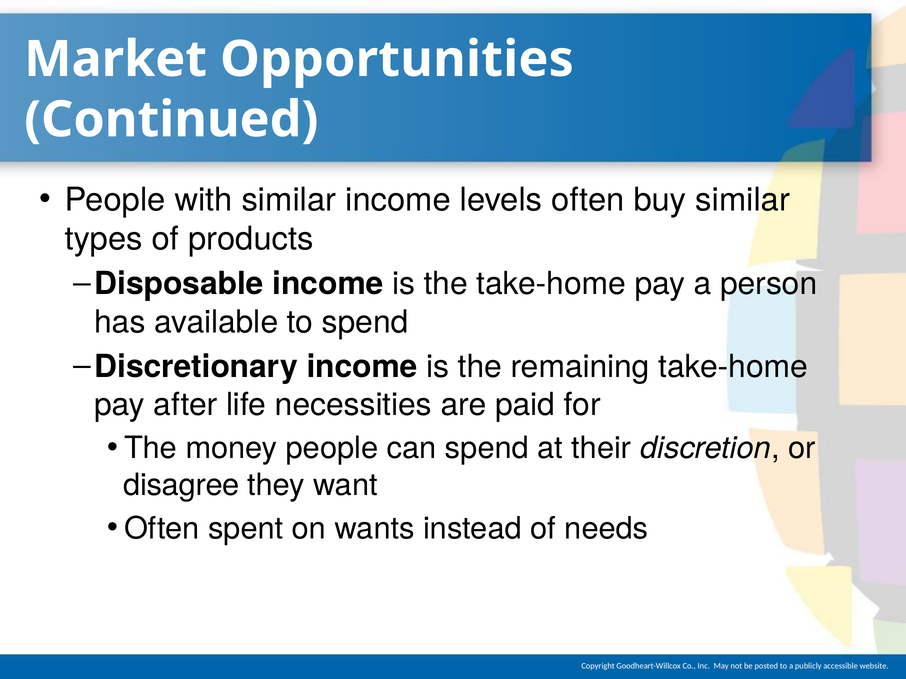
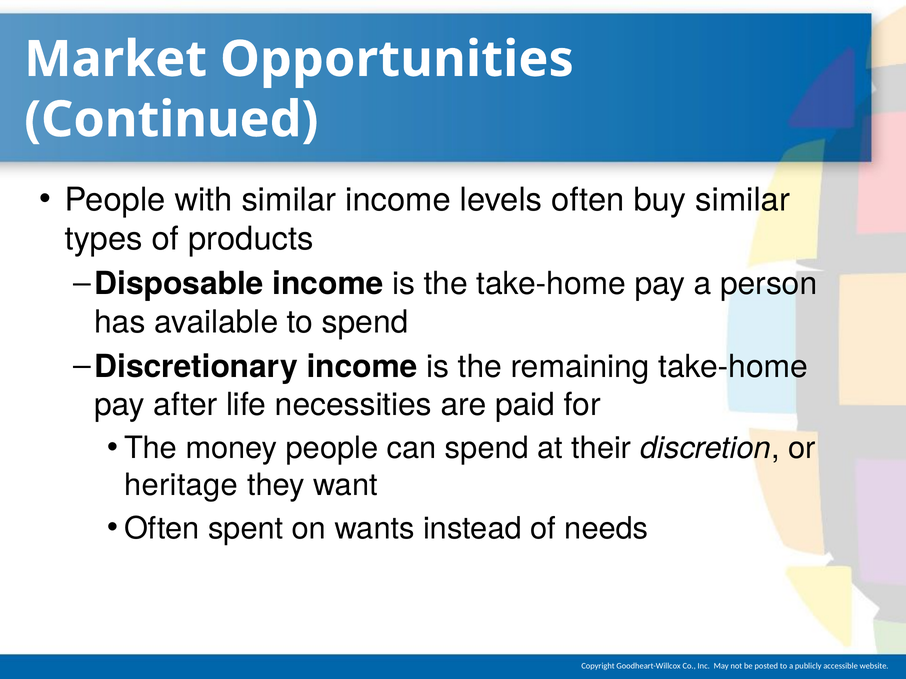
disagree: disagree -> heritage (181, 486)
